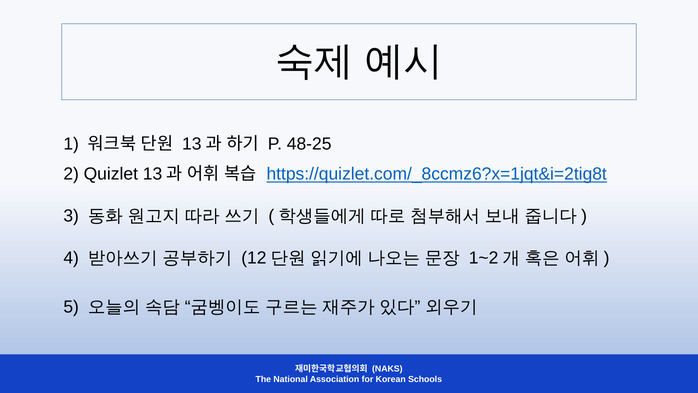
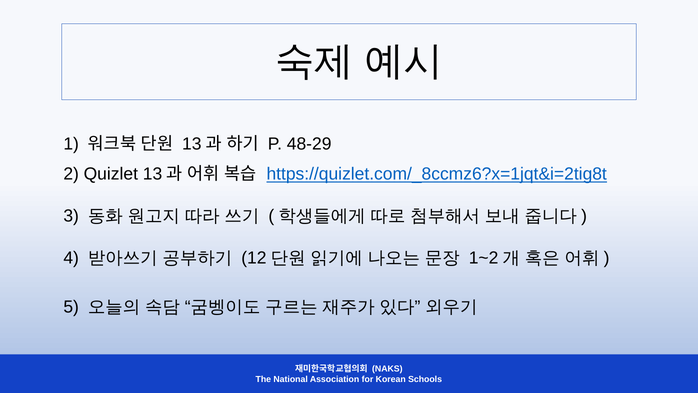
48-25: 48-25 -> 48-29 (309, 144)
